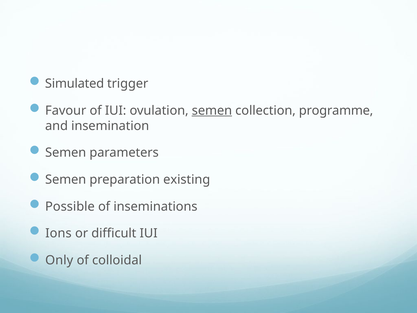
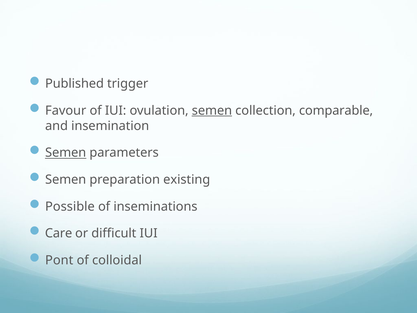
Simulated: Simulated -> Published (74, 84)
programme: programme -> comparable (336, 110)
Semen underline: none -> present (66, 153)
Ions: Ions -> Care (59, 233)
Only: Only -> Pont (59, 260)
